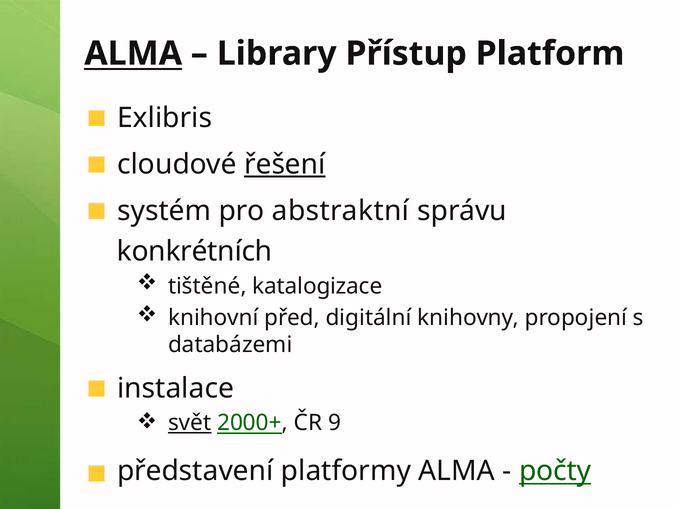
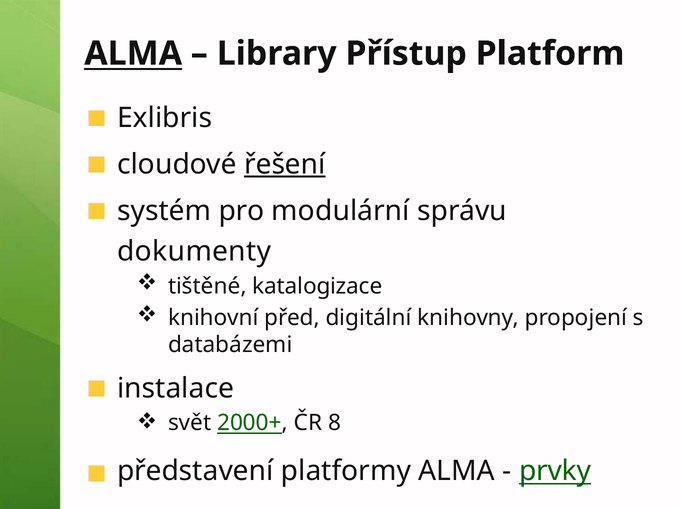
abstraktní: abstraktní -> modulární (341, 211)
konkrétních: konkrétních -> dokumenty (194, 252)
svět underline: present -> none (190, 423)
9: 9 -> 8 (334, 423)
počty: počty -> prvky (555, 471)
